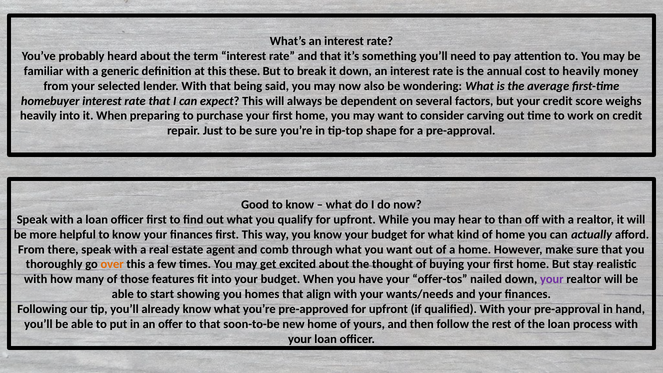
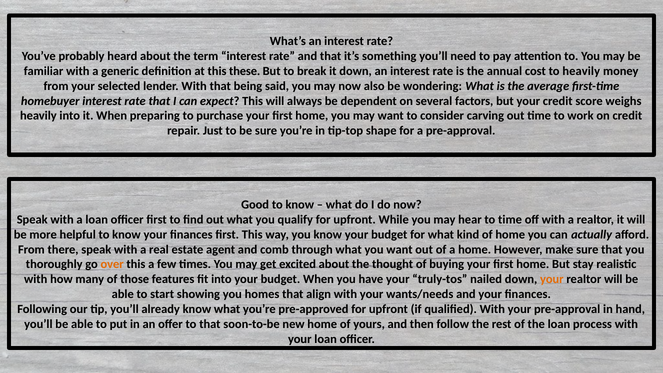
to than: than -> time (510, 220)
offer-tos: offer-tos -> truly-tos (440, 279)
your colour: purple -> orange (552, 279)
